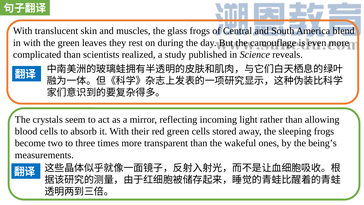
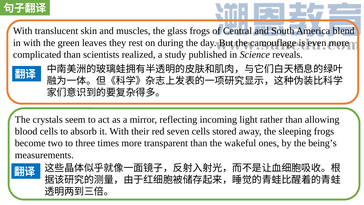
red green: green -> seven (178, 131)
